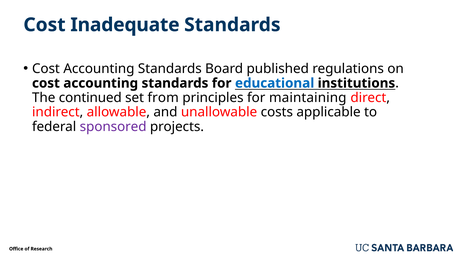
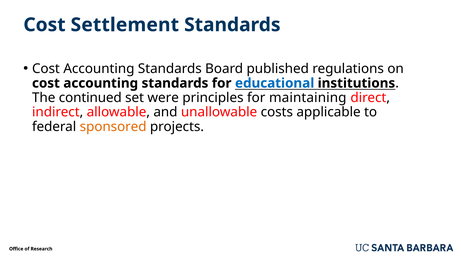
Inadequate: Inadequate -> Settlement (125, 25)
from: from -> were (163, 98)
sponsored colour: purple -> orange (113, 127)
